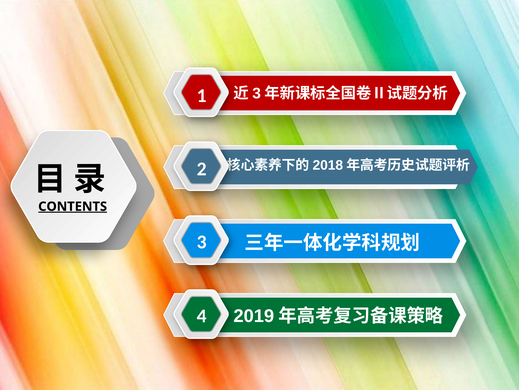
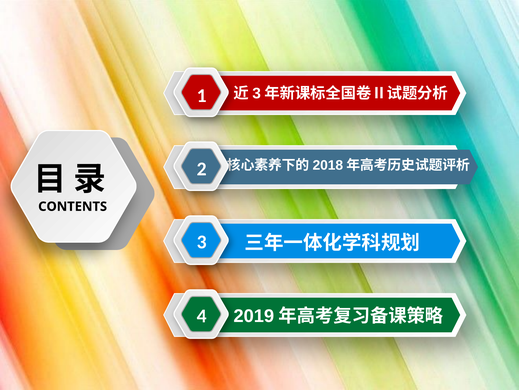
CONTENTS underline: present -> none (73, 206)
